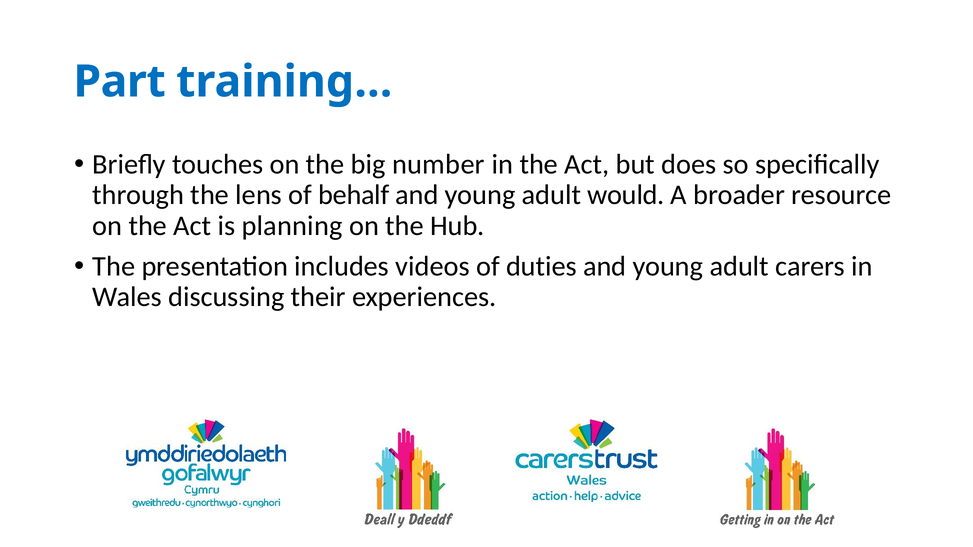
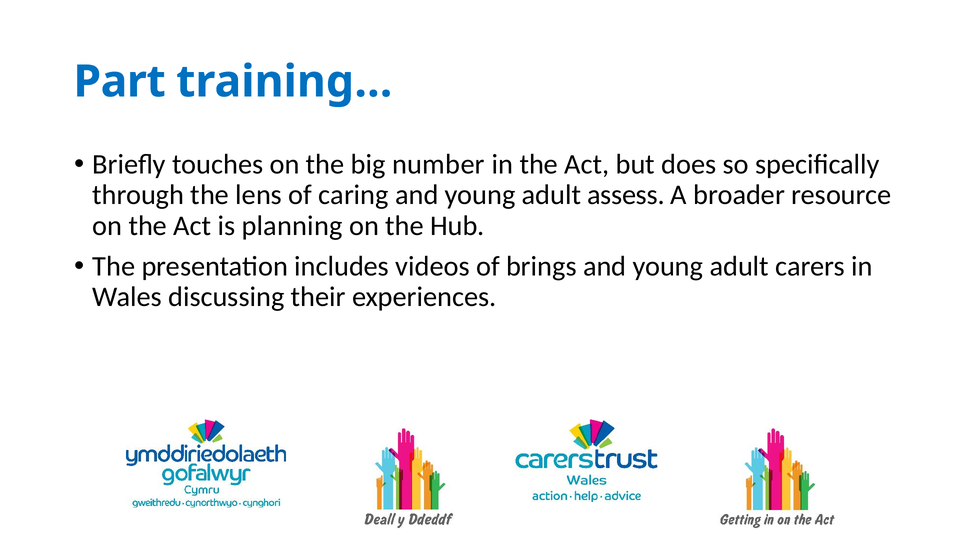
behalf: behalf -> caring (354, 195)
would: would -> assess (626, 195)
duties: duties -> brings (541, 267)
